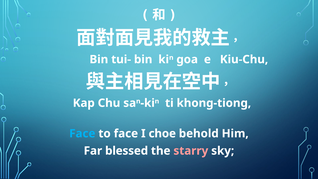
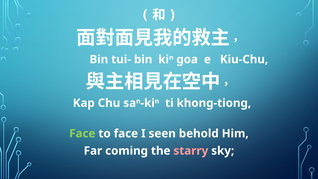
Face colour: light blue -> light green (82, 133)
choe: choe -> seen (162, 133)
blessed: blessed -> coming (127, 151)
